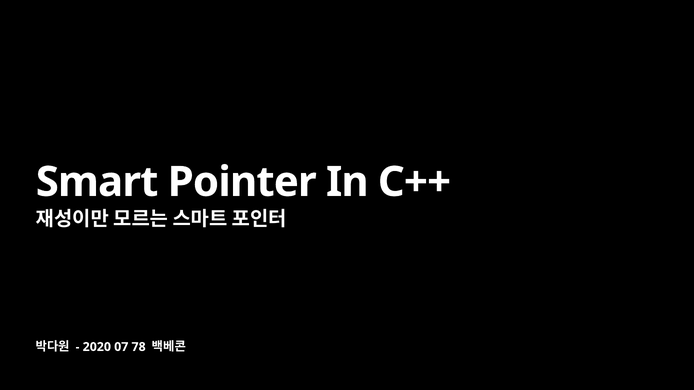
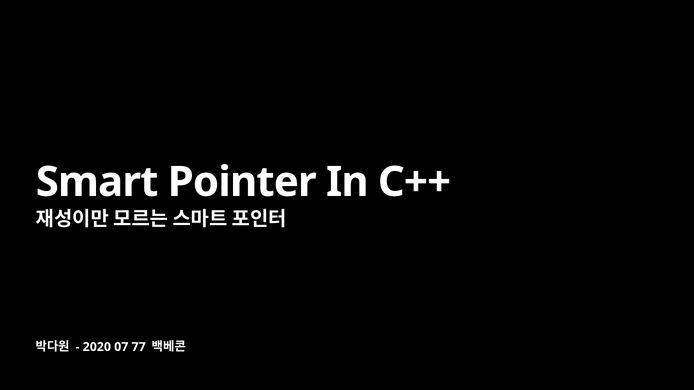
78: 78 -> 77 (139, 347)
